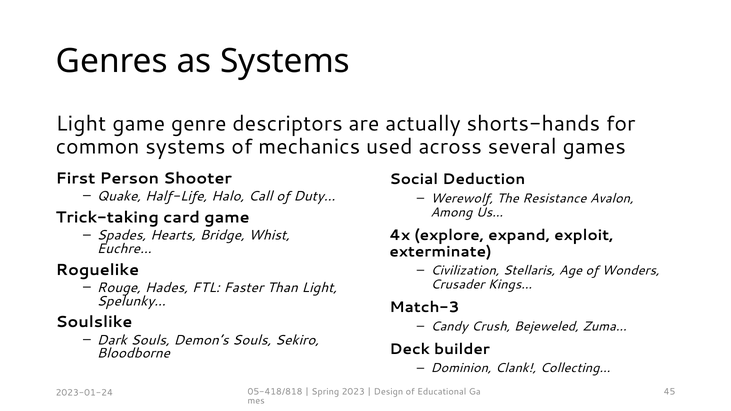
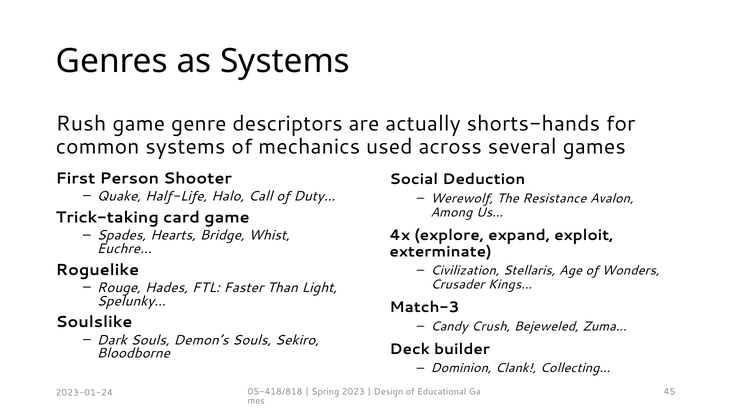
Light: Light -> Rush (81, 124)
